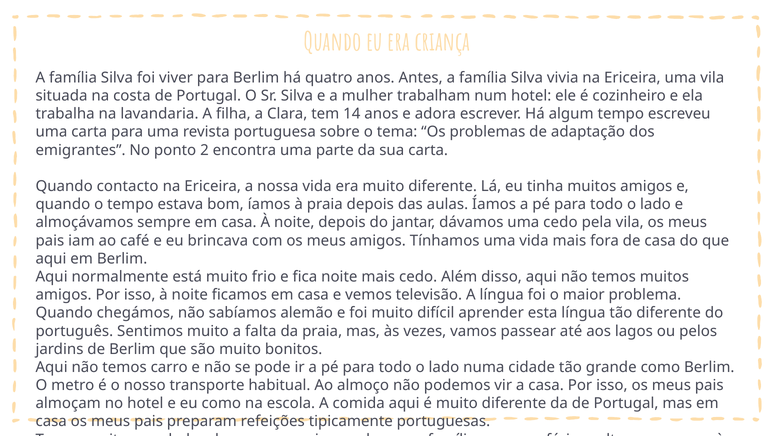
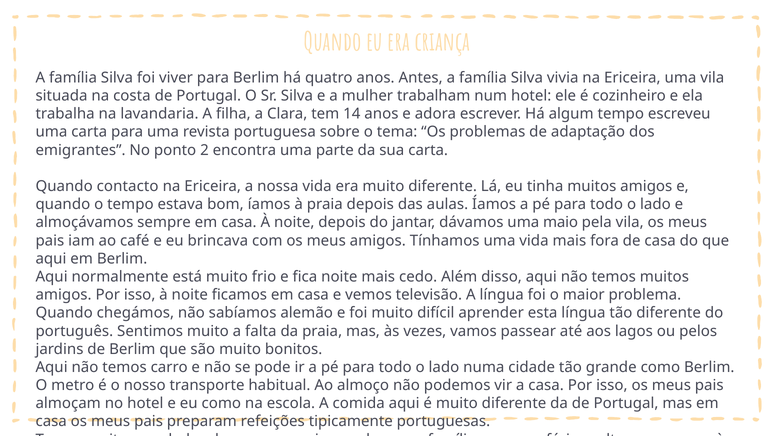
uma cedo: cedo -> maio (561, 222)
